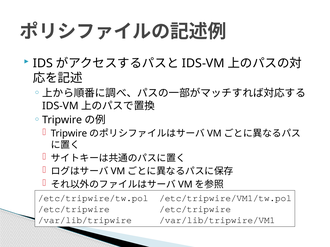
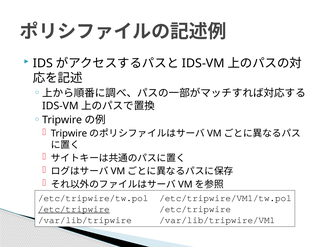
/etc/tripwire underline: none -> present (74, 210)
